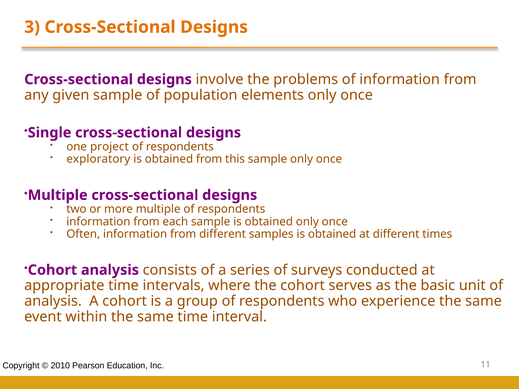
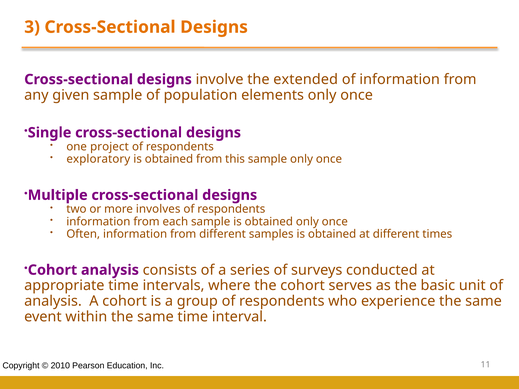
problems: problems -> extended (306, 79)
more multiple: multiple -> involves (158, 209)
